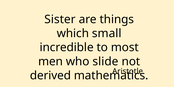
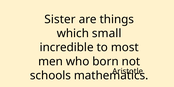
slide: slide -> born (106, 61)
derived: derived -> schools (50, 75)
